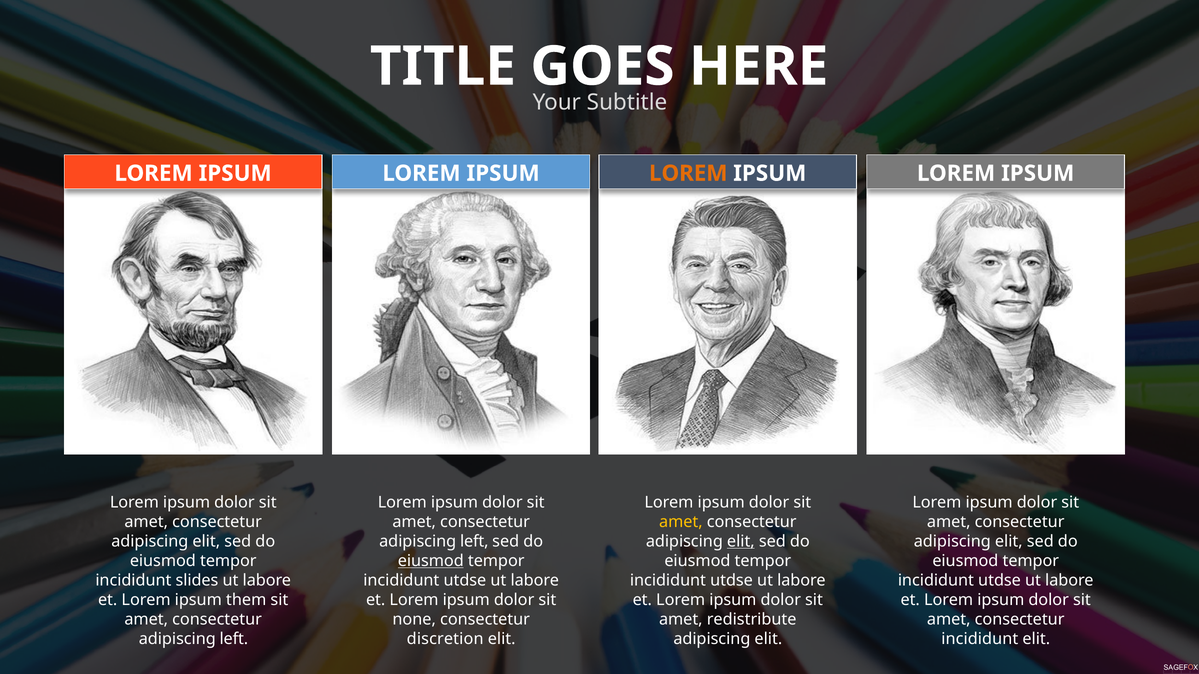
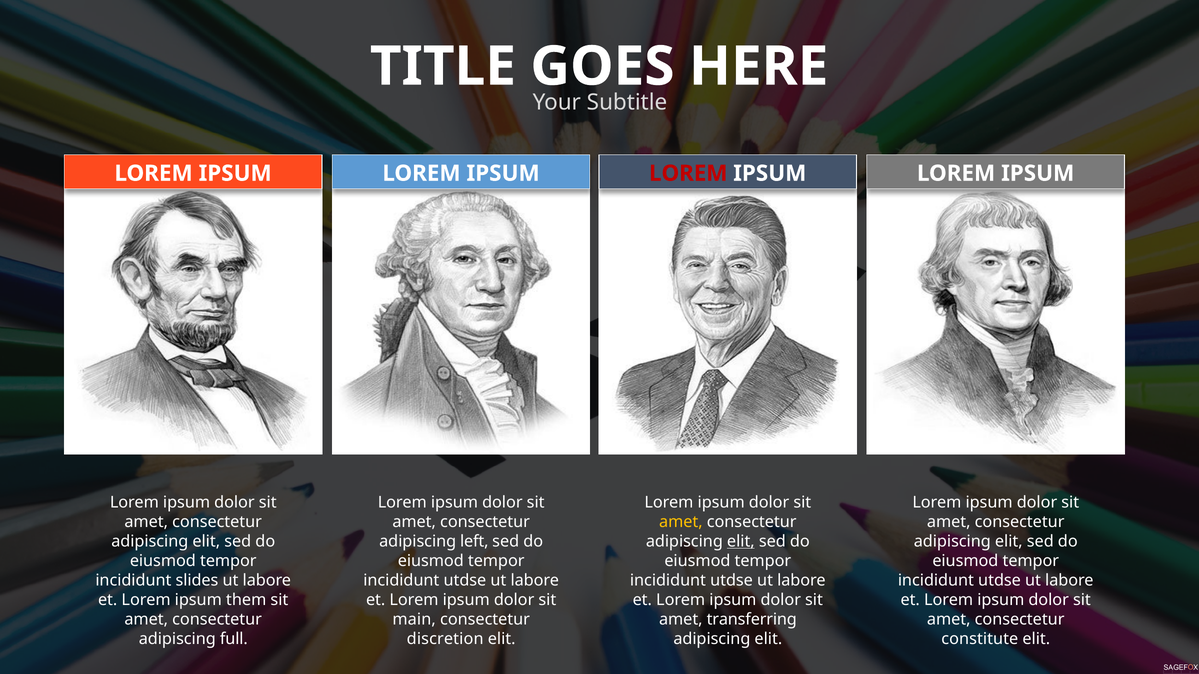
LOREM colour: orange -> red (688, 173)
eiusmod underline: present -> none (431, 561)
none: none -> main (414, 620)
redistribute: redistribute -> transferring (752, 620)
left: left -> full (234, 639)
incididunt: incididunt -> constitute (980, 639)
